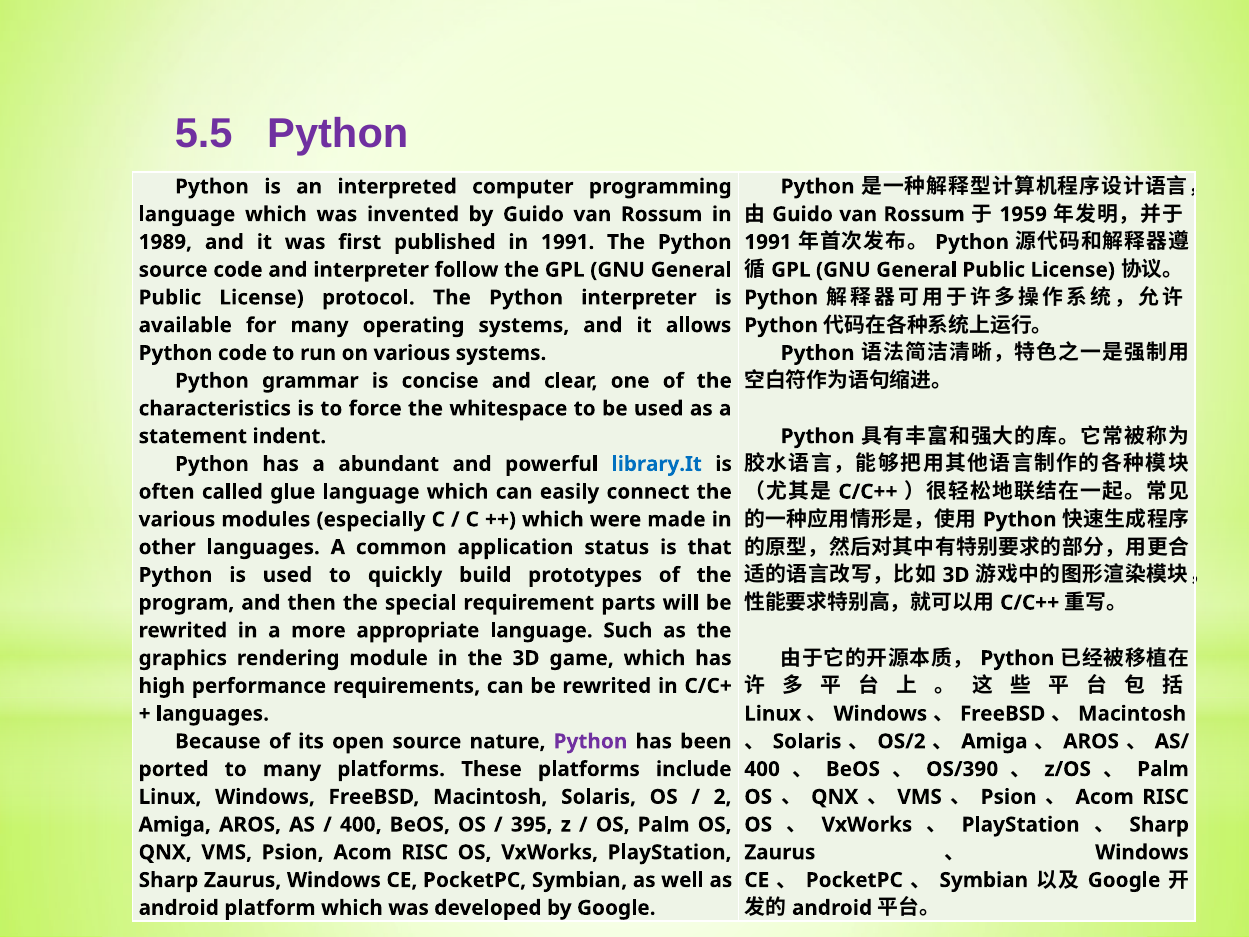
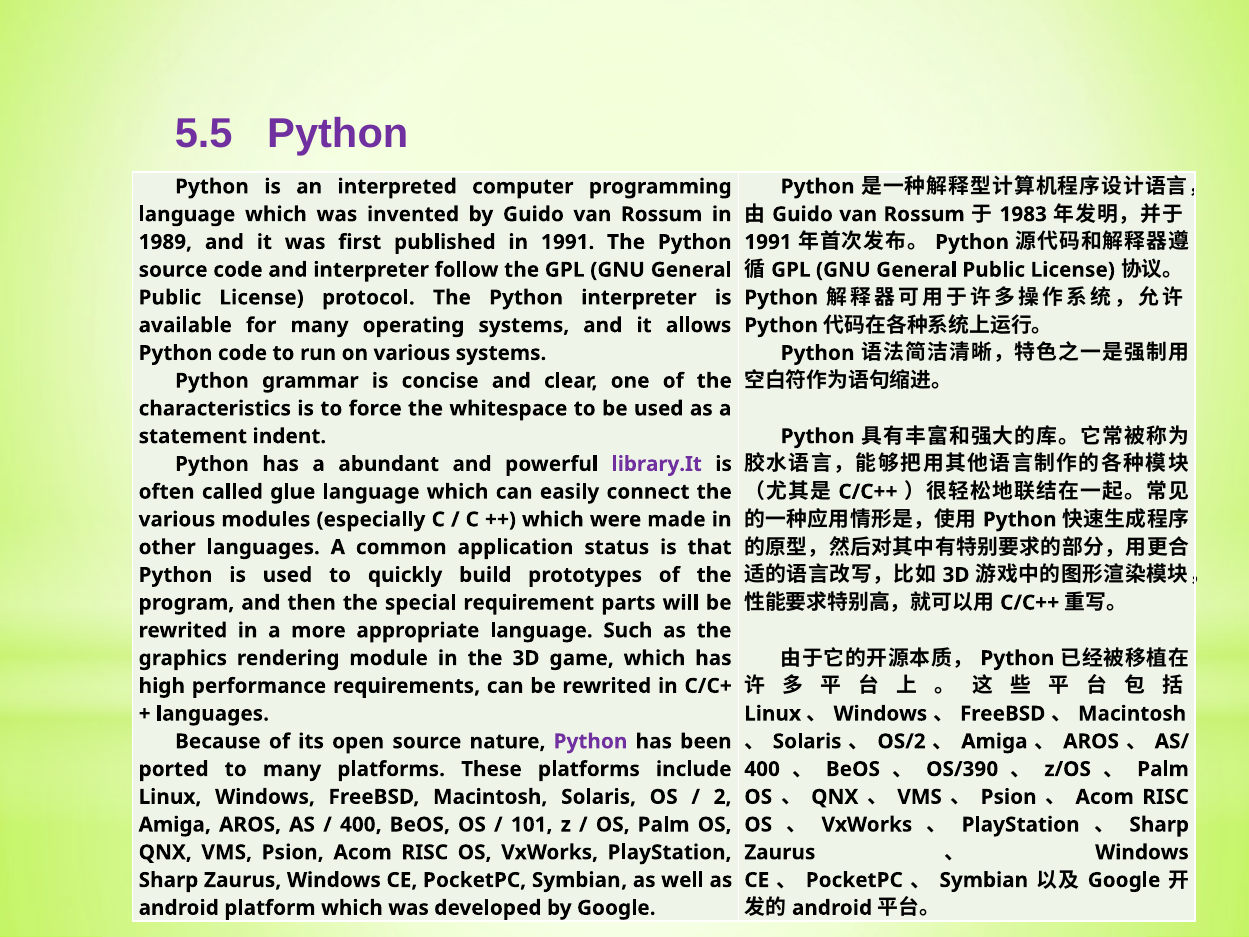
1959: 1959 -> 1983 (1023, 214)
library.It colour: blue -> purple (657, 464)
395: 395 -> 101 (532, 824)
